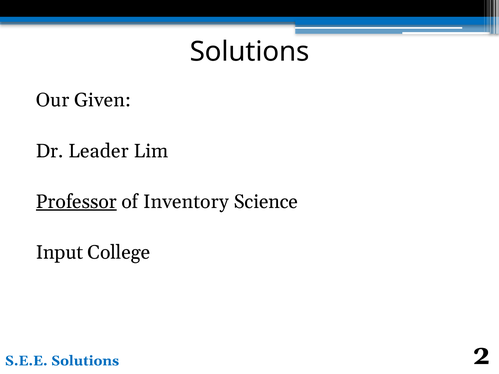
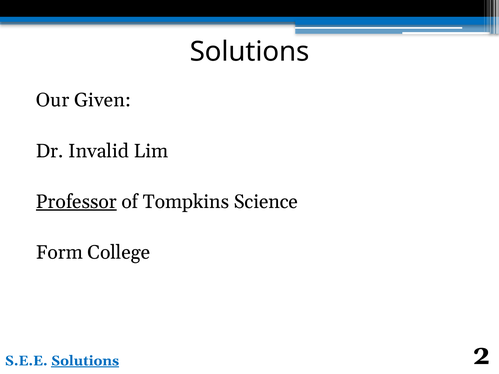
Leader: Leader -> Invalid (99, 151)
Inventory: Inventory -> Tompkins (186, 202)
Input: Input -> Form (59, 253)
Solutions underline: none -> present (85, 361)
